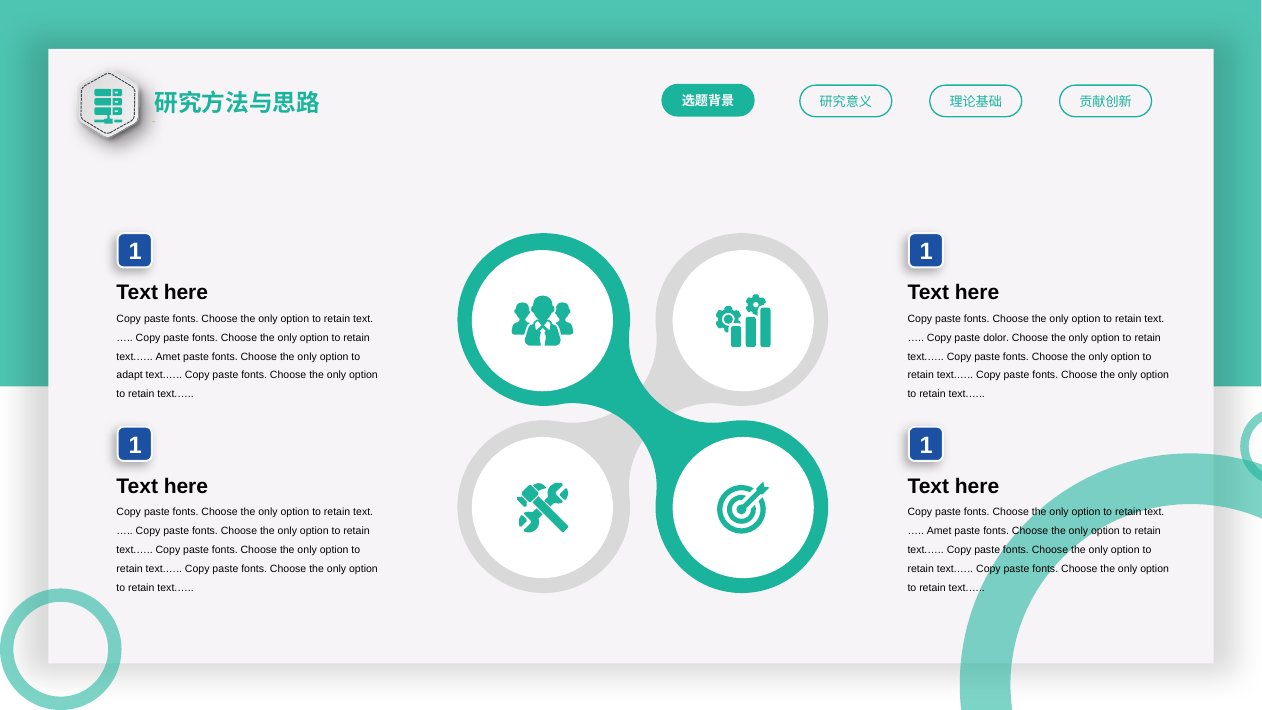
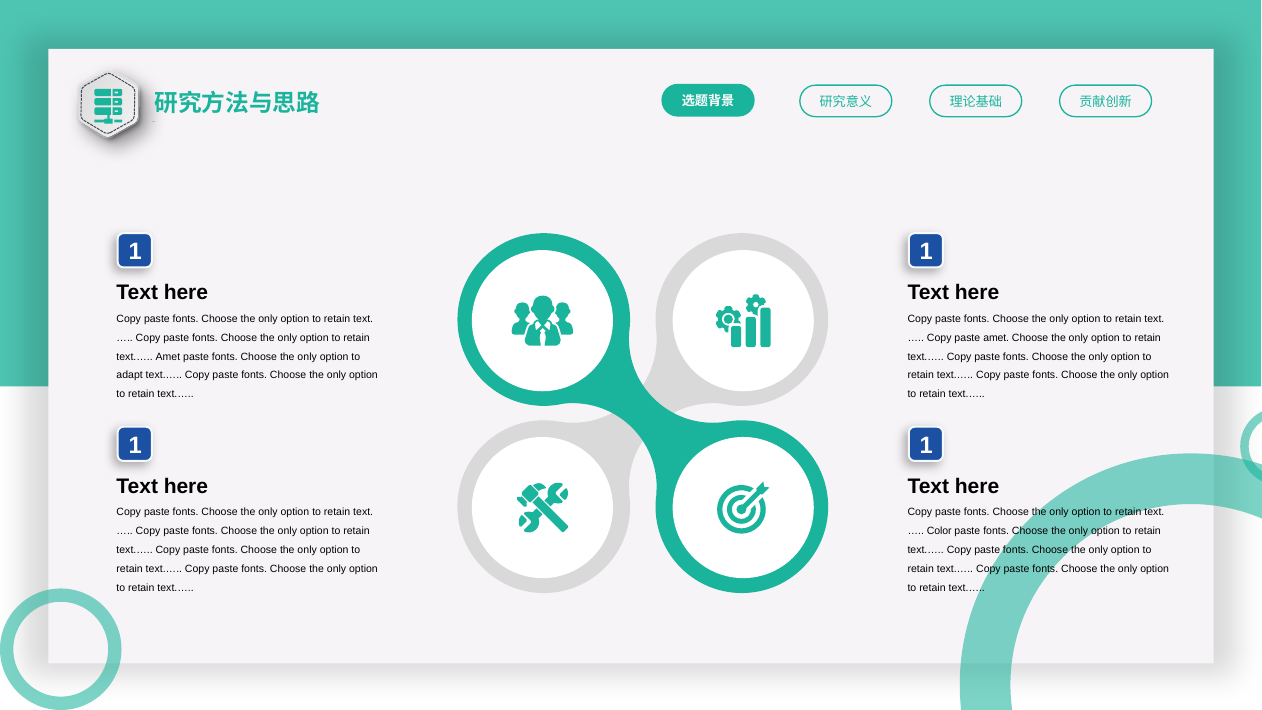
paste dolor: dolor -> amet (996, 338)
Amet: Amet -> Color (939, 531)
